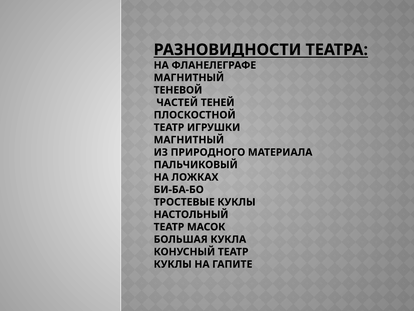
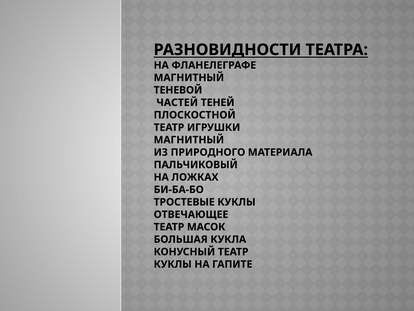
НАСТОЛЬНЫЙ: НАСТОЛЬНЫЙ -> ОТВЕЧАЮЩЕЕ (191, 214)
